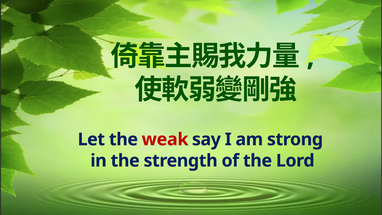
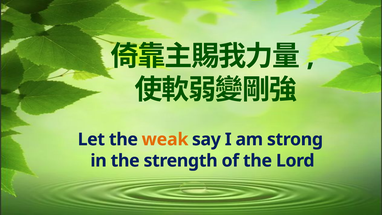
weak colour: red -> orange (165, 139)
